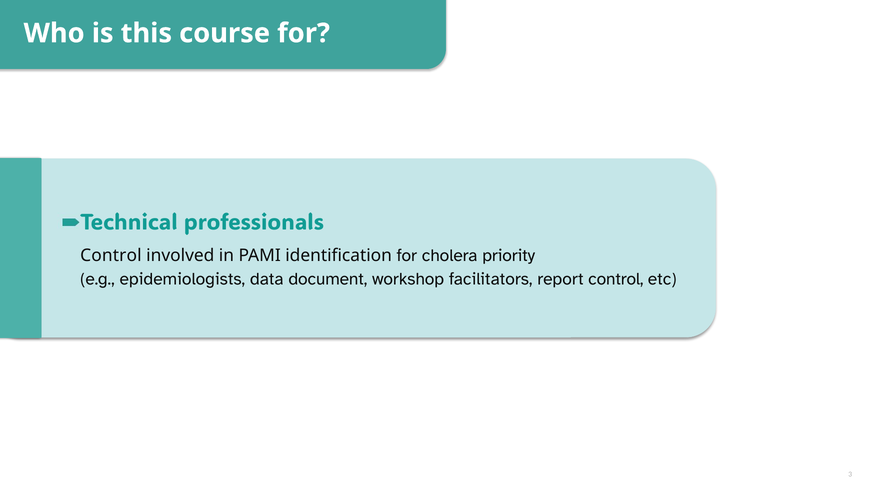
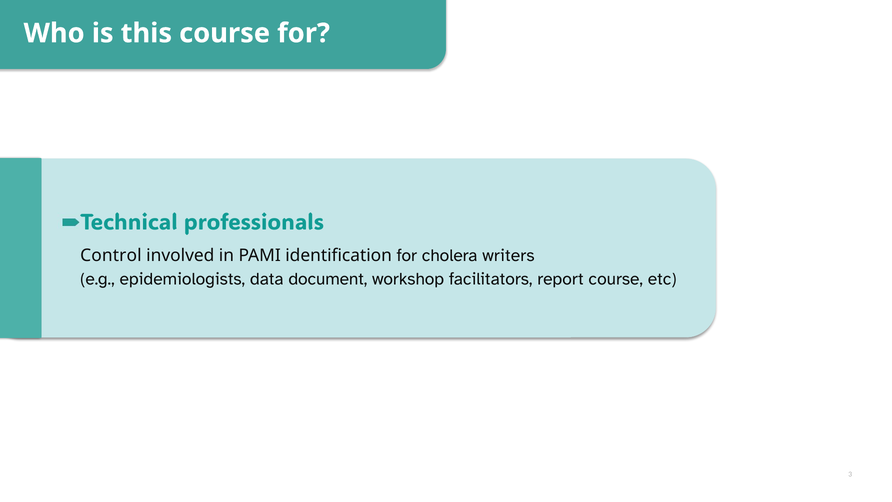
priority: priority -> writers (509, 256)
report control: control -> course (616, 279)
